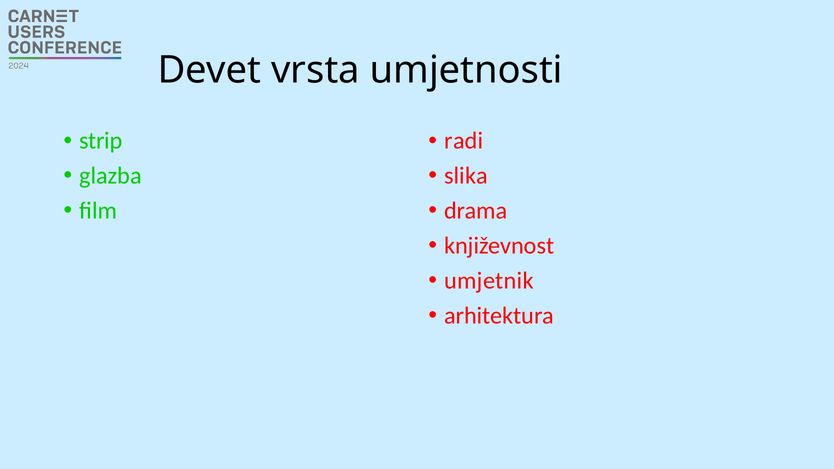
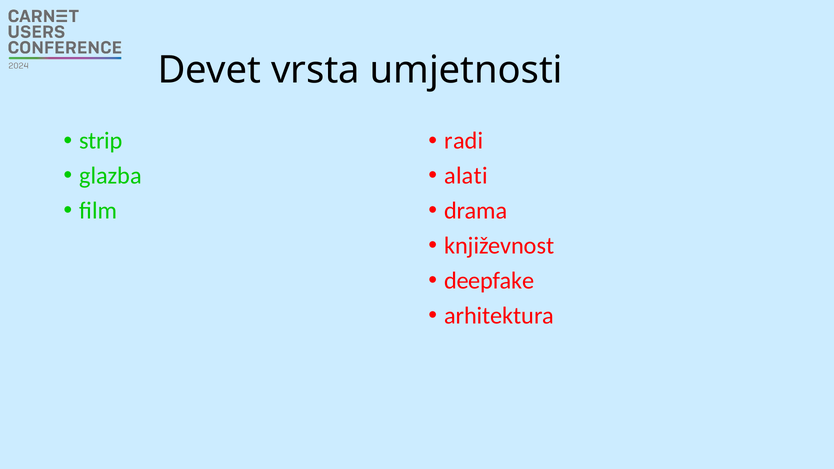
slika: slika -> alati (466, 176)
umjetnik: umjetnik -> deepfake (489, 281)
